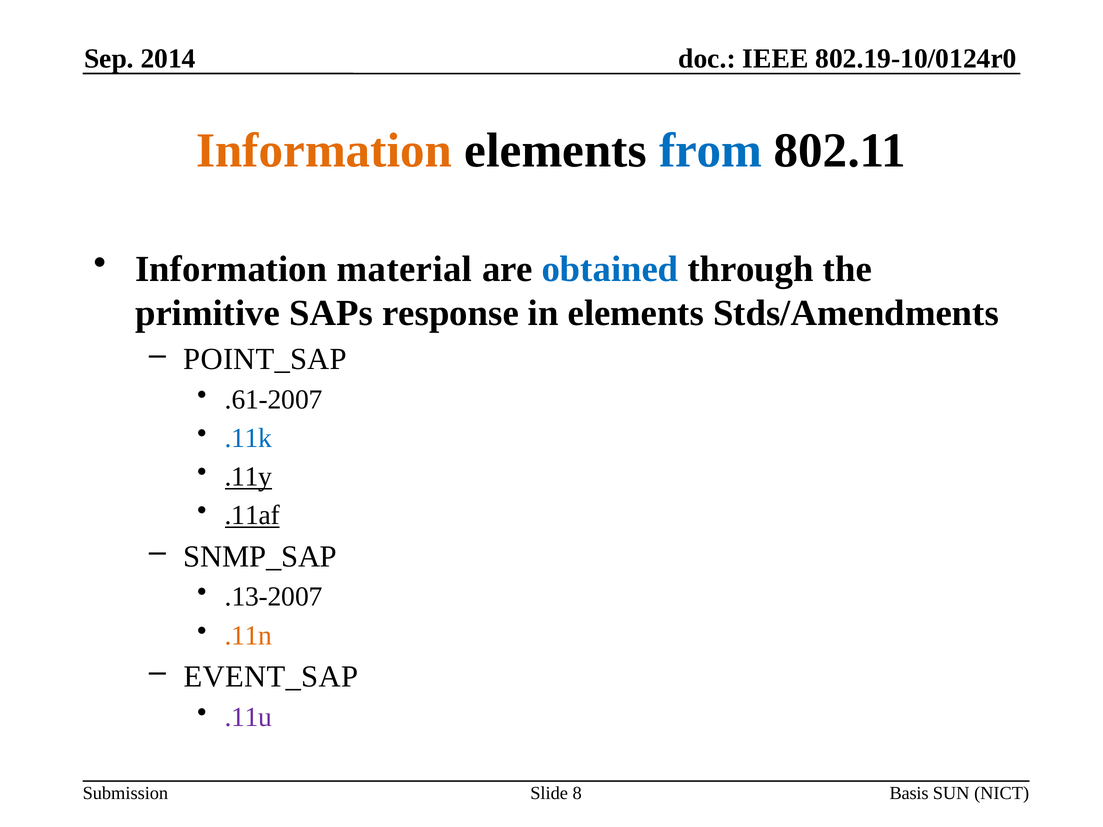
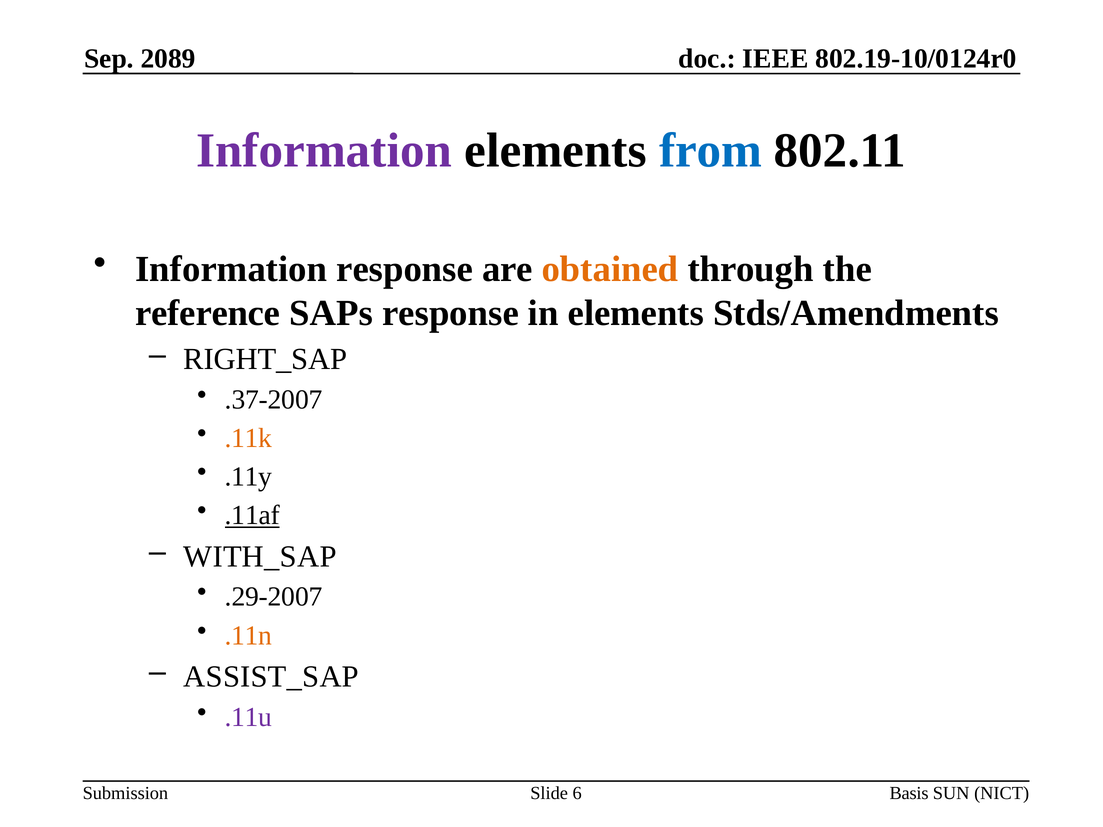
2014: 2014 -> 2089 (168, 59)
Information colour: orange -> purple (324, 150)
Information material: material -> response (405, 269)
obtained colour: blue -> orange (610, 269)
primitive: primitive -> reference (208, 313)
POINT_SAP: POINT_SAP -> RIGHT_SAP (265, 359)
.61-2007: .61-2007 -> .37-2007 (274, 400)
.11k colour: blue -> orange (248, 438)
.11y underline: present -> none (248, 477)
SNMP_SAP: SNMP_SAP -> WITH_SAP (260, 557)
.13-2007: .13-2007 -> .29-2007 (274, 597)
EVENT_SAP: EVENT_SAP -> ASSIST_SAP (271, 677)
8: 8 -> 6 (577, 793)
